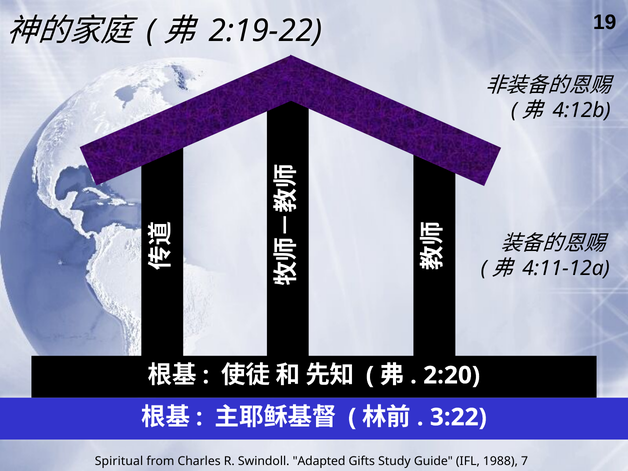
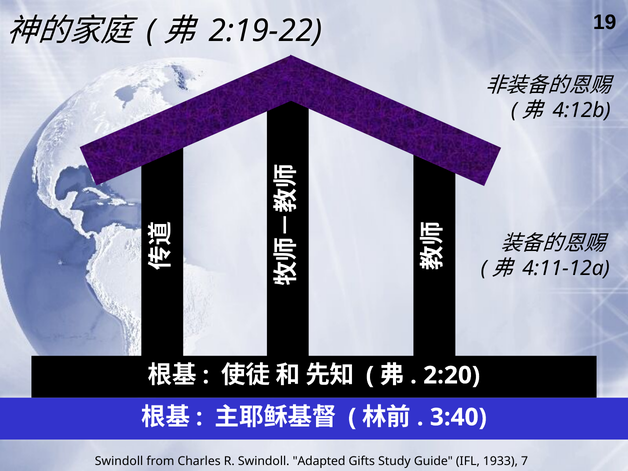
3:22: 3:22 -> 3:40 (458, 417)
Spiritual: Spiritual -> Swindoll (119, 461)
1988: 1988 -> 1933 (500, 461)
